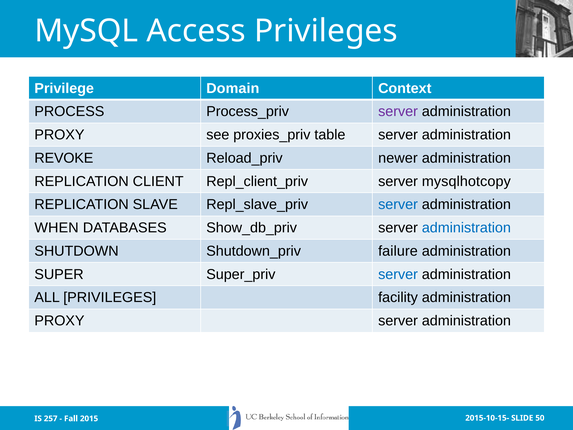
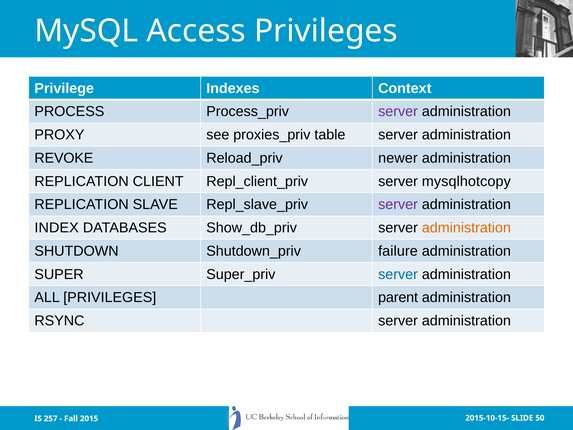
Domain: Domain -> Indexes (233, 88)
server colour: blue -> purple (398, 204)
WHEN: WHEN -> INDEX (57, 228)
administration colour: blue -> orange (466, 228)
facility: facility -> parent (398, 297)
PROXY: PROXY -> RSYNC (59, 321)
